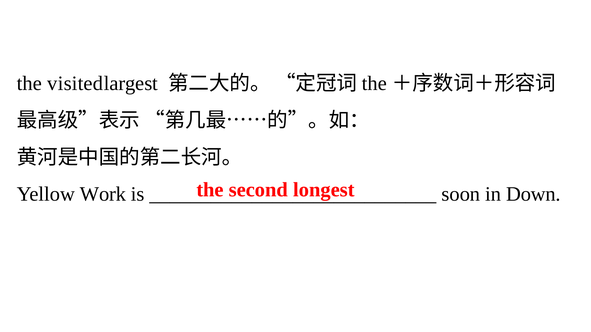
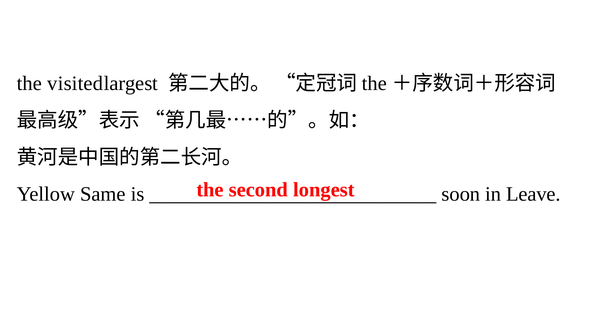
Work: Work -> Same (103, 194)
Down: Down -> Leave (533, 194)
